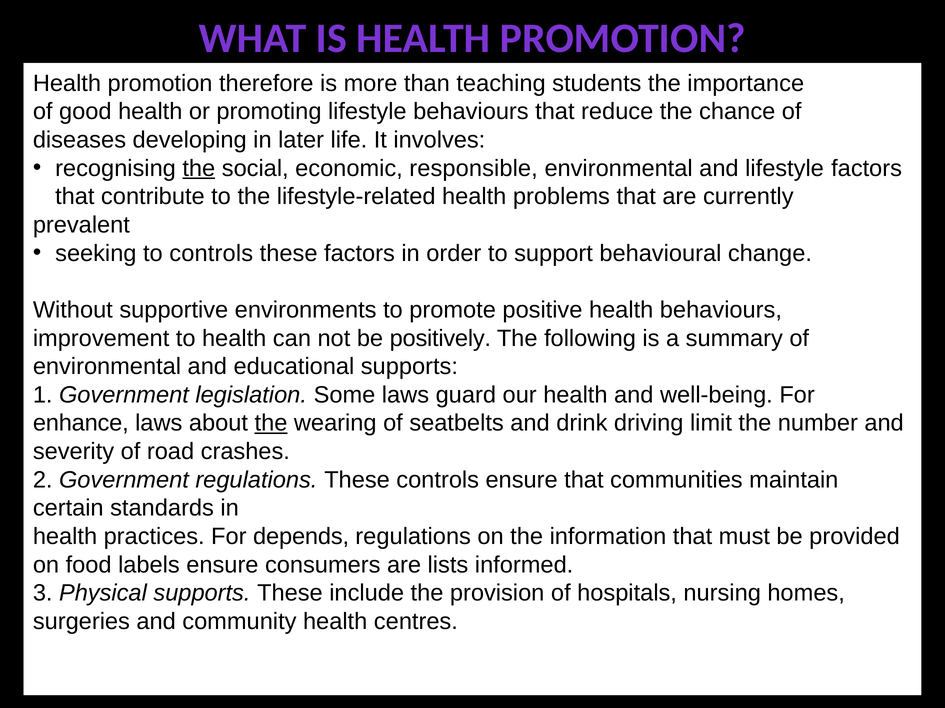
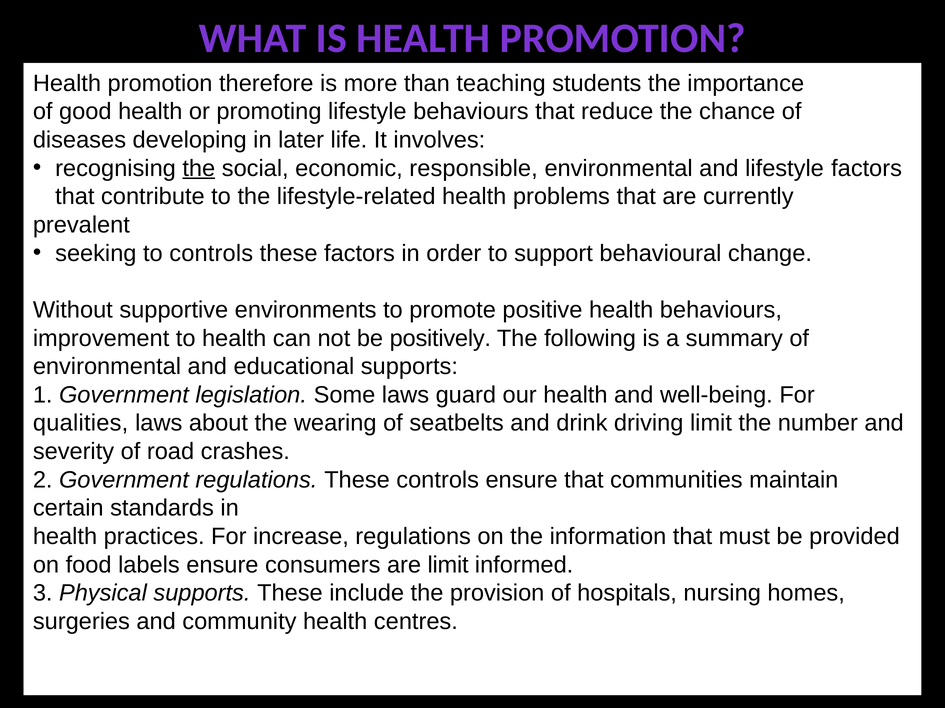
enhance: enhance -> qualities (81, 424)
the underline: present -> none (271, 424)
depends: depends -> increase (301, 537)
are lists: lists -> limit (448, 565)
